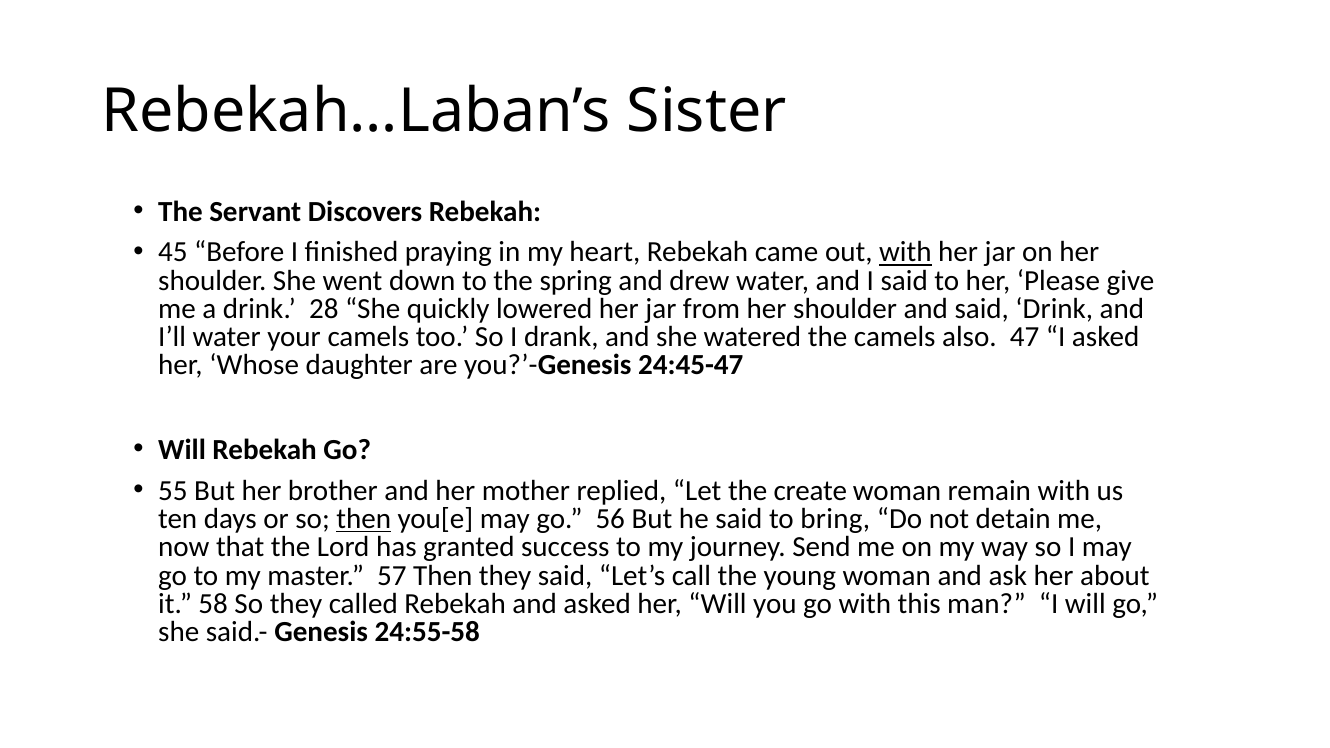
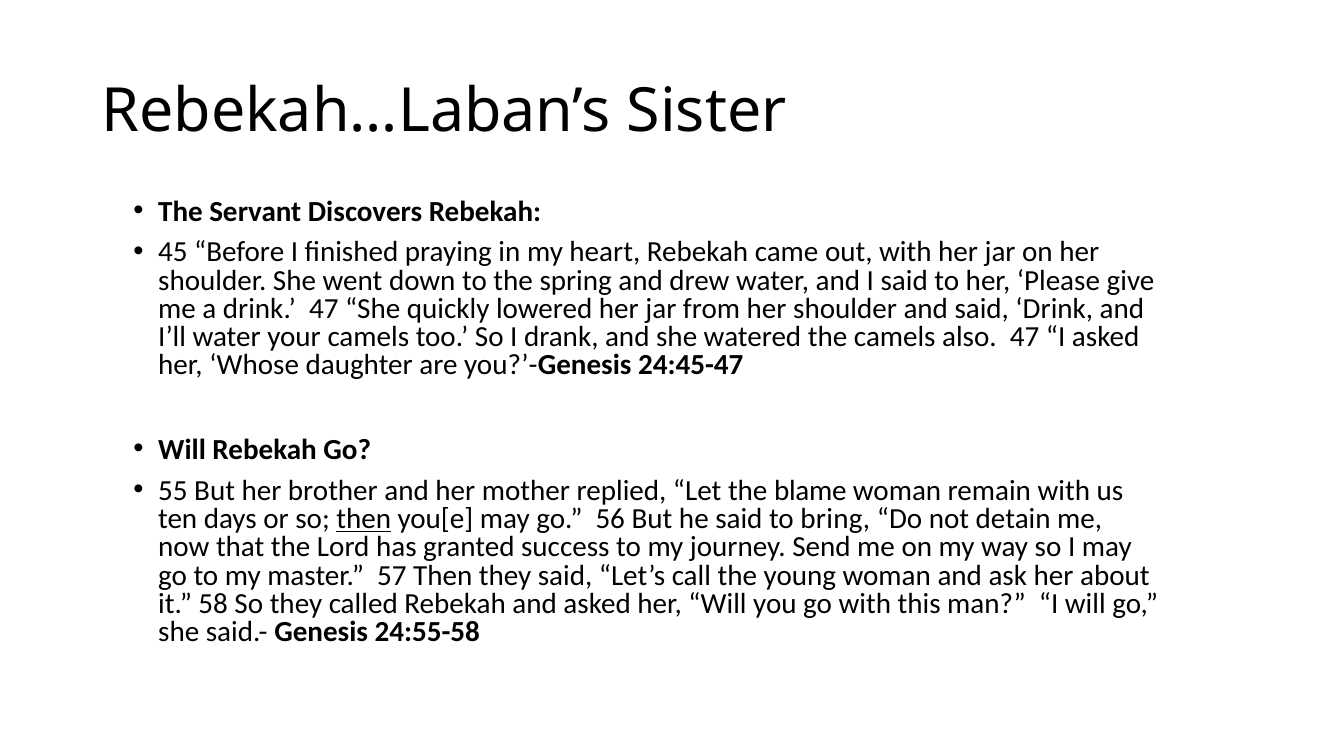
with underline: present -> none (905, 252)
drink 28: 28 -> 47 (324, 309)
create: create -> blame (810, 491)
